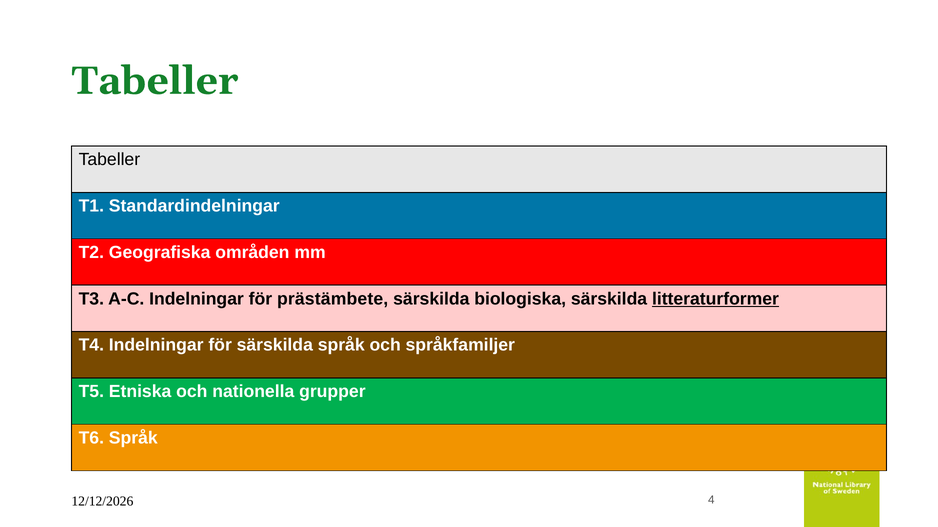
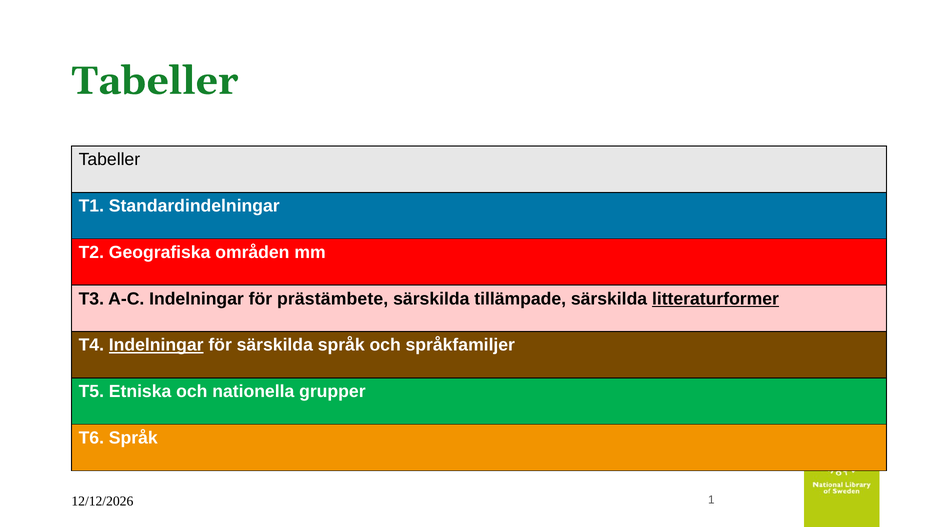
biologiska: biologiska -> tillämpade (520, 299)
Indelningar underline: none -> present (156, 346)
4: 4 -> 1 (711, 500)
